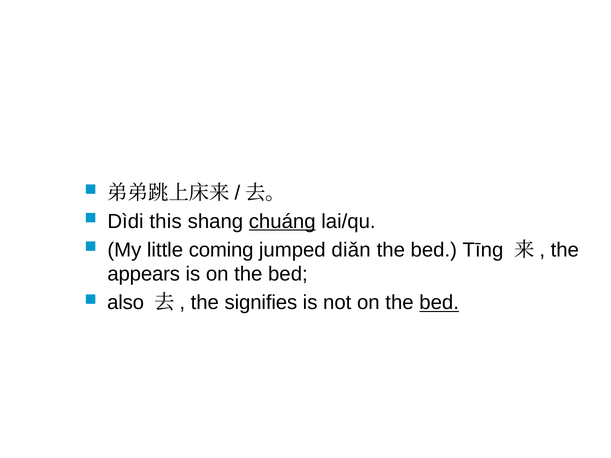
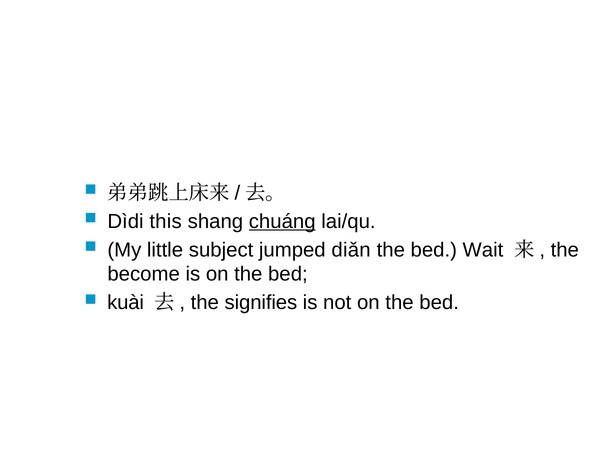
coming: coming -> subject (221, 250)
Tīng: Tīng -> Wait (483, 250)
appears: appears -> become (144, 274)
also: also -> kuài (126, 303)
bed underline: present -> none (439, 303)
